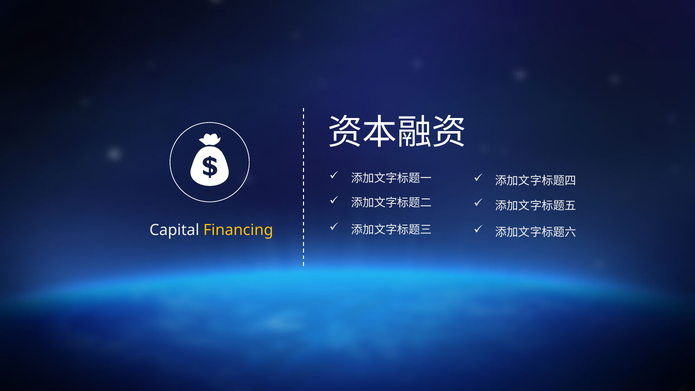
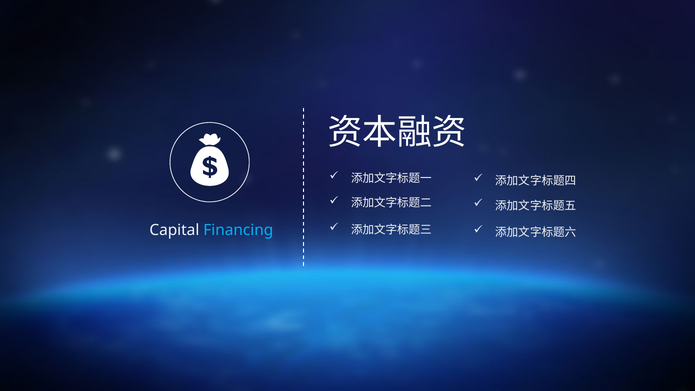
Financing colour: yellow -> light blue (238, 230)
